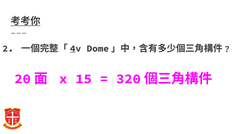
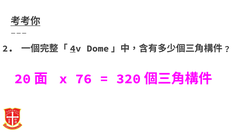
15: 15 -> 76 (84, 79)
